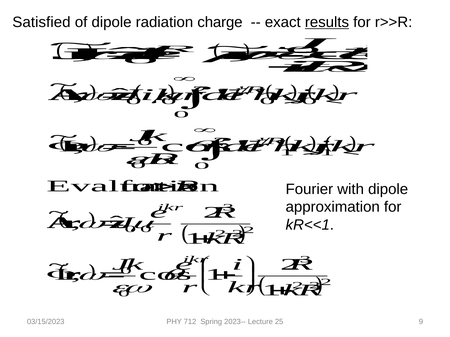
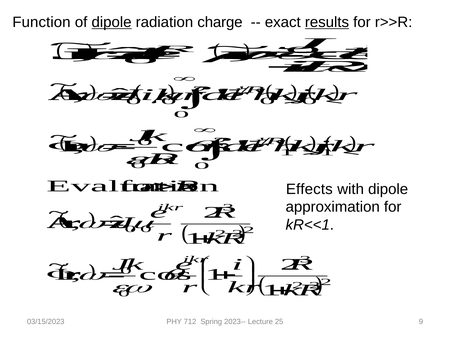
Satisfied: Satisfied -> Function (41, 22)
dipole underline: none -> present (112, 22)
Fourier: Fourier -> Effects (309, 189)
